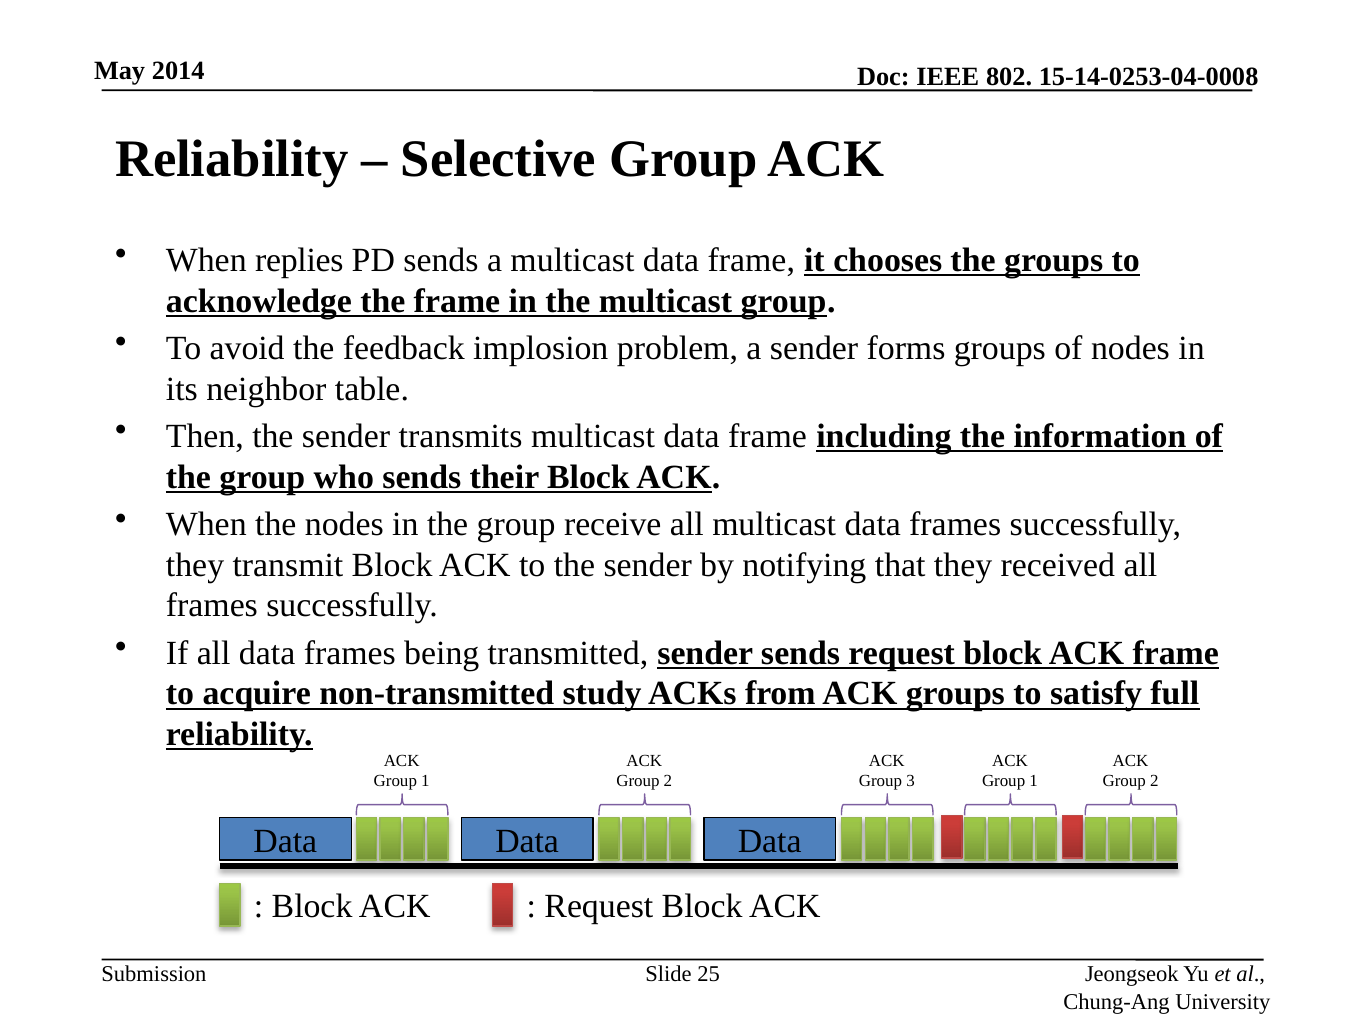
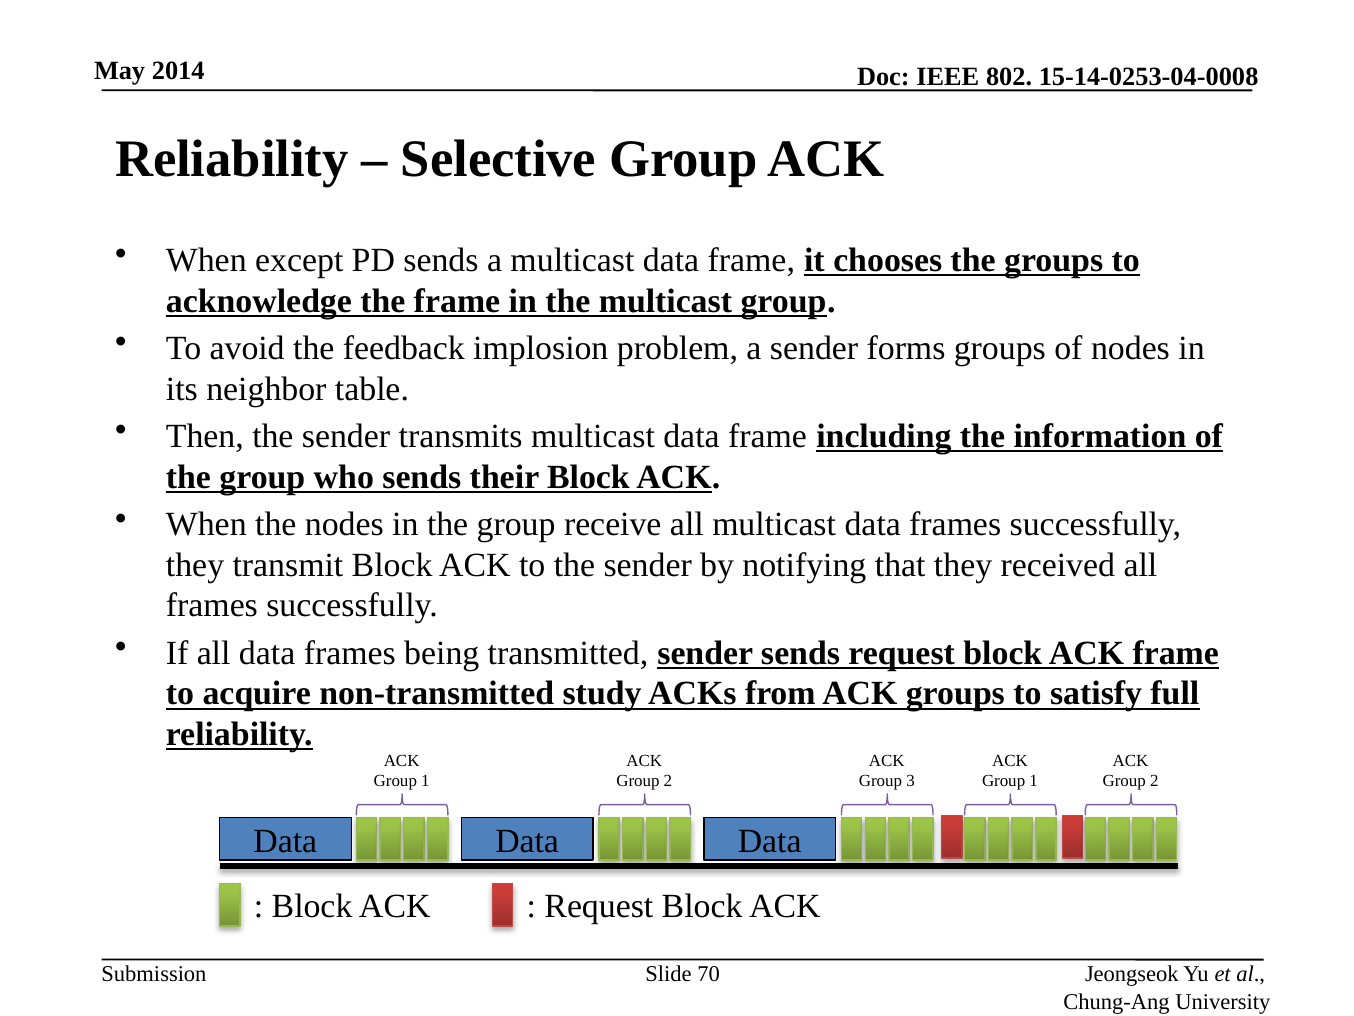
replies: replies -> except (299, 260)
25: 25 -> 70 (709, 974)
